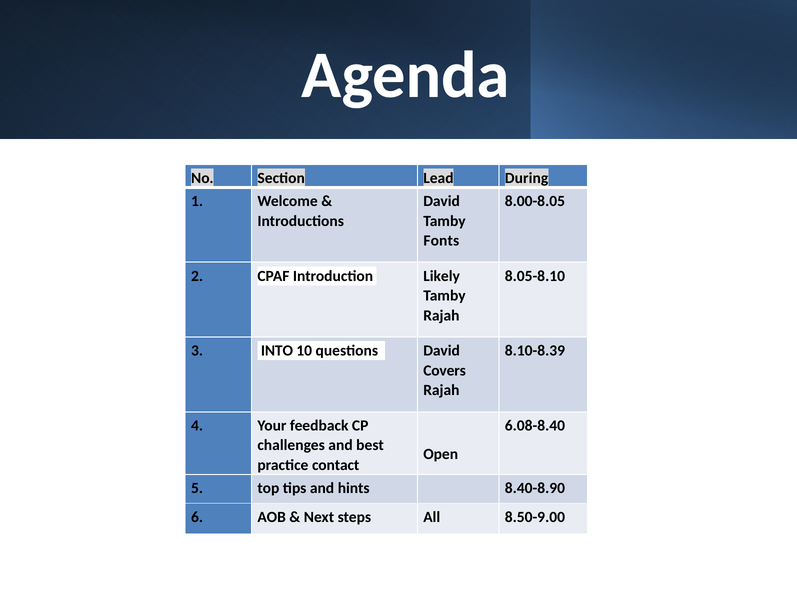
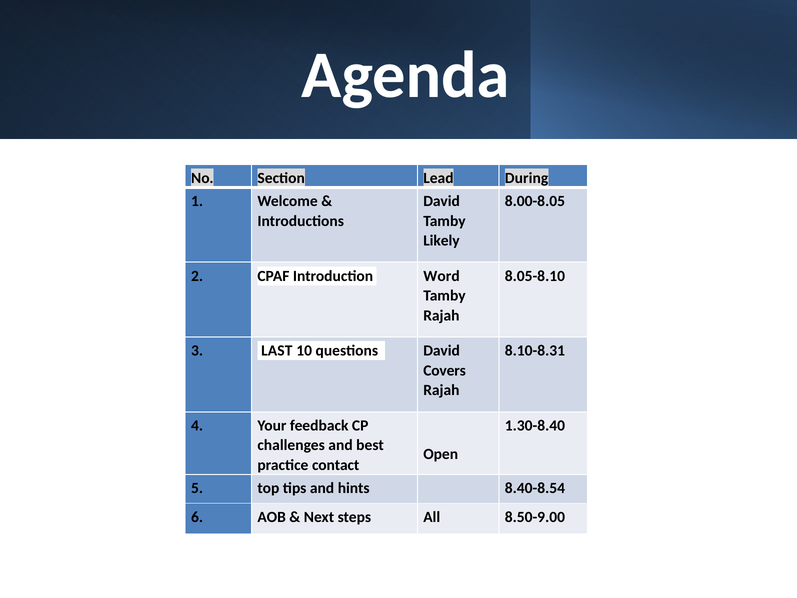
Fonts: Fonts -> Likely (441, 241)
Likely: Likely -> Word (442, 276)
INTO: INTO -> LAST (277, 351)
8.10-8.39: 8.10-8.39 -> 8.10-8.31 (535, 351)
6.08-8.40: 6.08-8.40 -> 1.30-8.40 (535, 425)
8.40-8.90: 8.40-8.90 -> 8.40-8.54 (535, 488)
